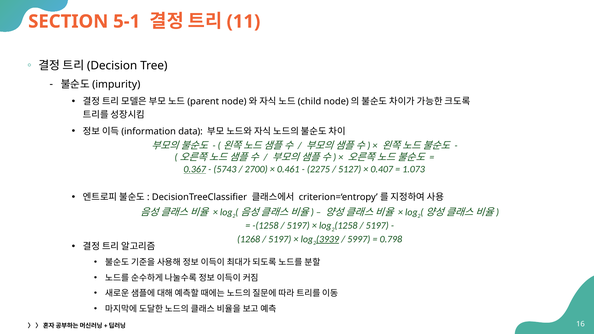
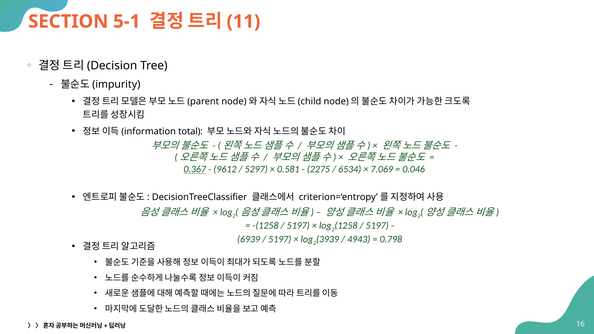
data: data -> total (191, 131)
5743: 5743 -> 9612 (225, 169)
2700: 2700 -> 5297 (256, 169)
0.461: 0.461 -> 0.581 (288, 169)
5127: 5127 -> 6534 (350, 169)
0.407: 0.407 -> 7.069 (382, 169)
1.073: 1.073 -> 0.046 (414, 169)
1268: 1268 -> 6939 (249, 239)
3939 underline: present -> none (328, 239)
5997: 5997 -> 4943 (359, 239)
